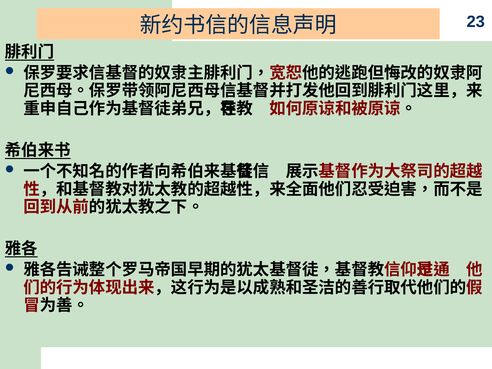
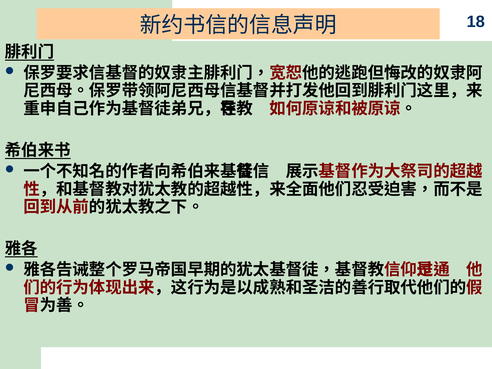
23: 23 -> 18 (476, 22)
